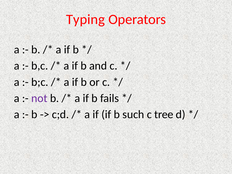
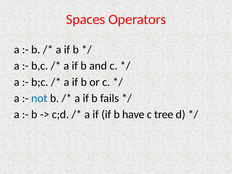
Typing: Typing -> Spaces (86, 19)
not colour: purple -> blue (39, 98)
such: such -> have (133, 114)
